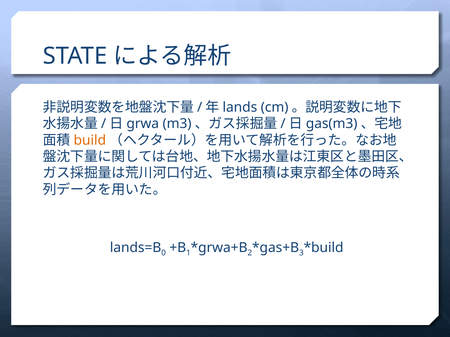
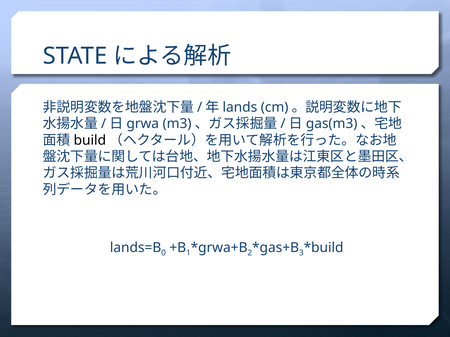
build colour: orange -> black (90, 140)
